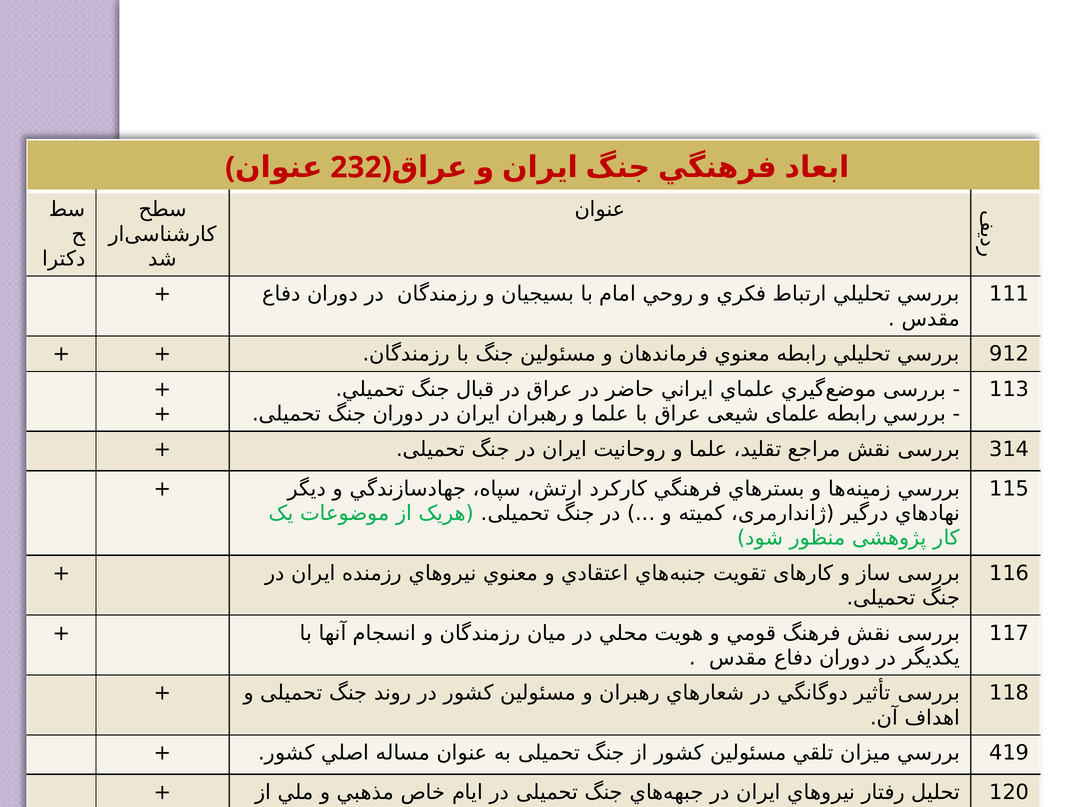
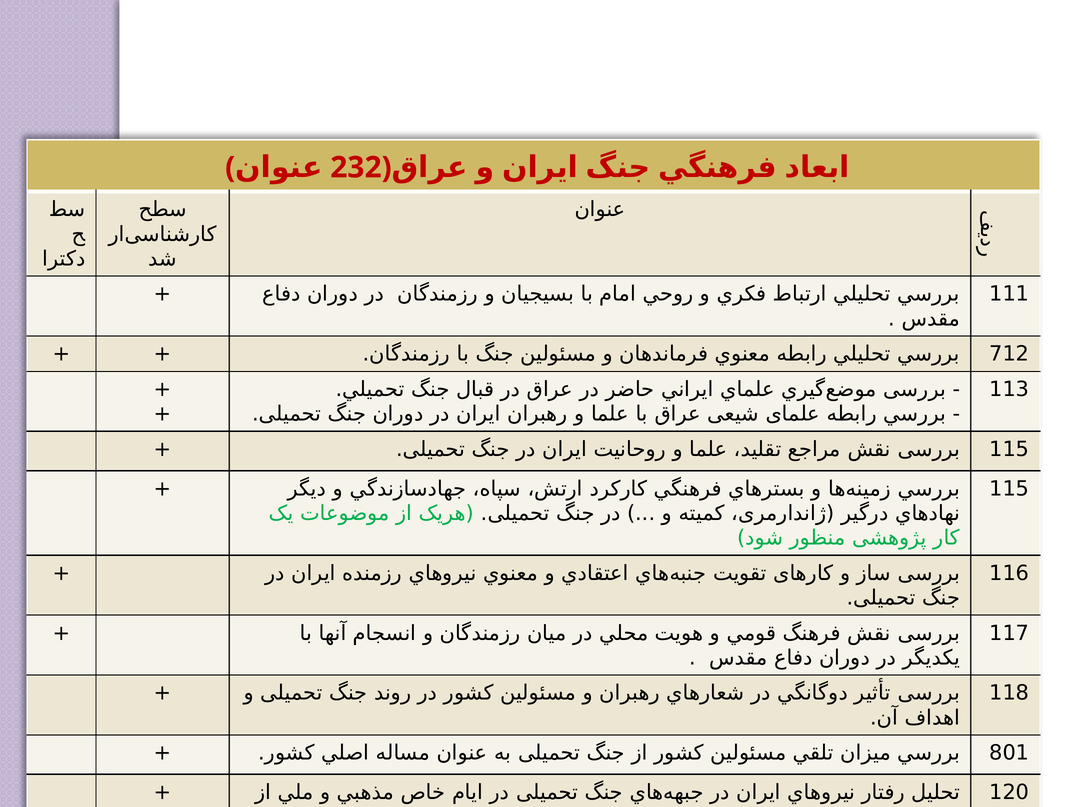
912: 912 -> 712 (1009, 354)
314: 314 -> 115 (1009, 449)
419: 419 -> 801 (1009, 753)
